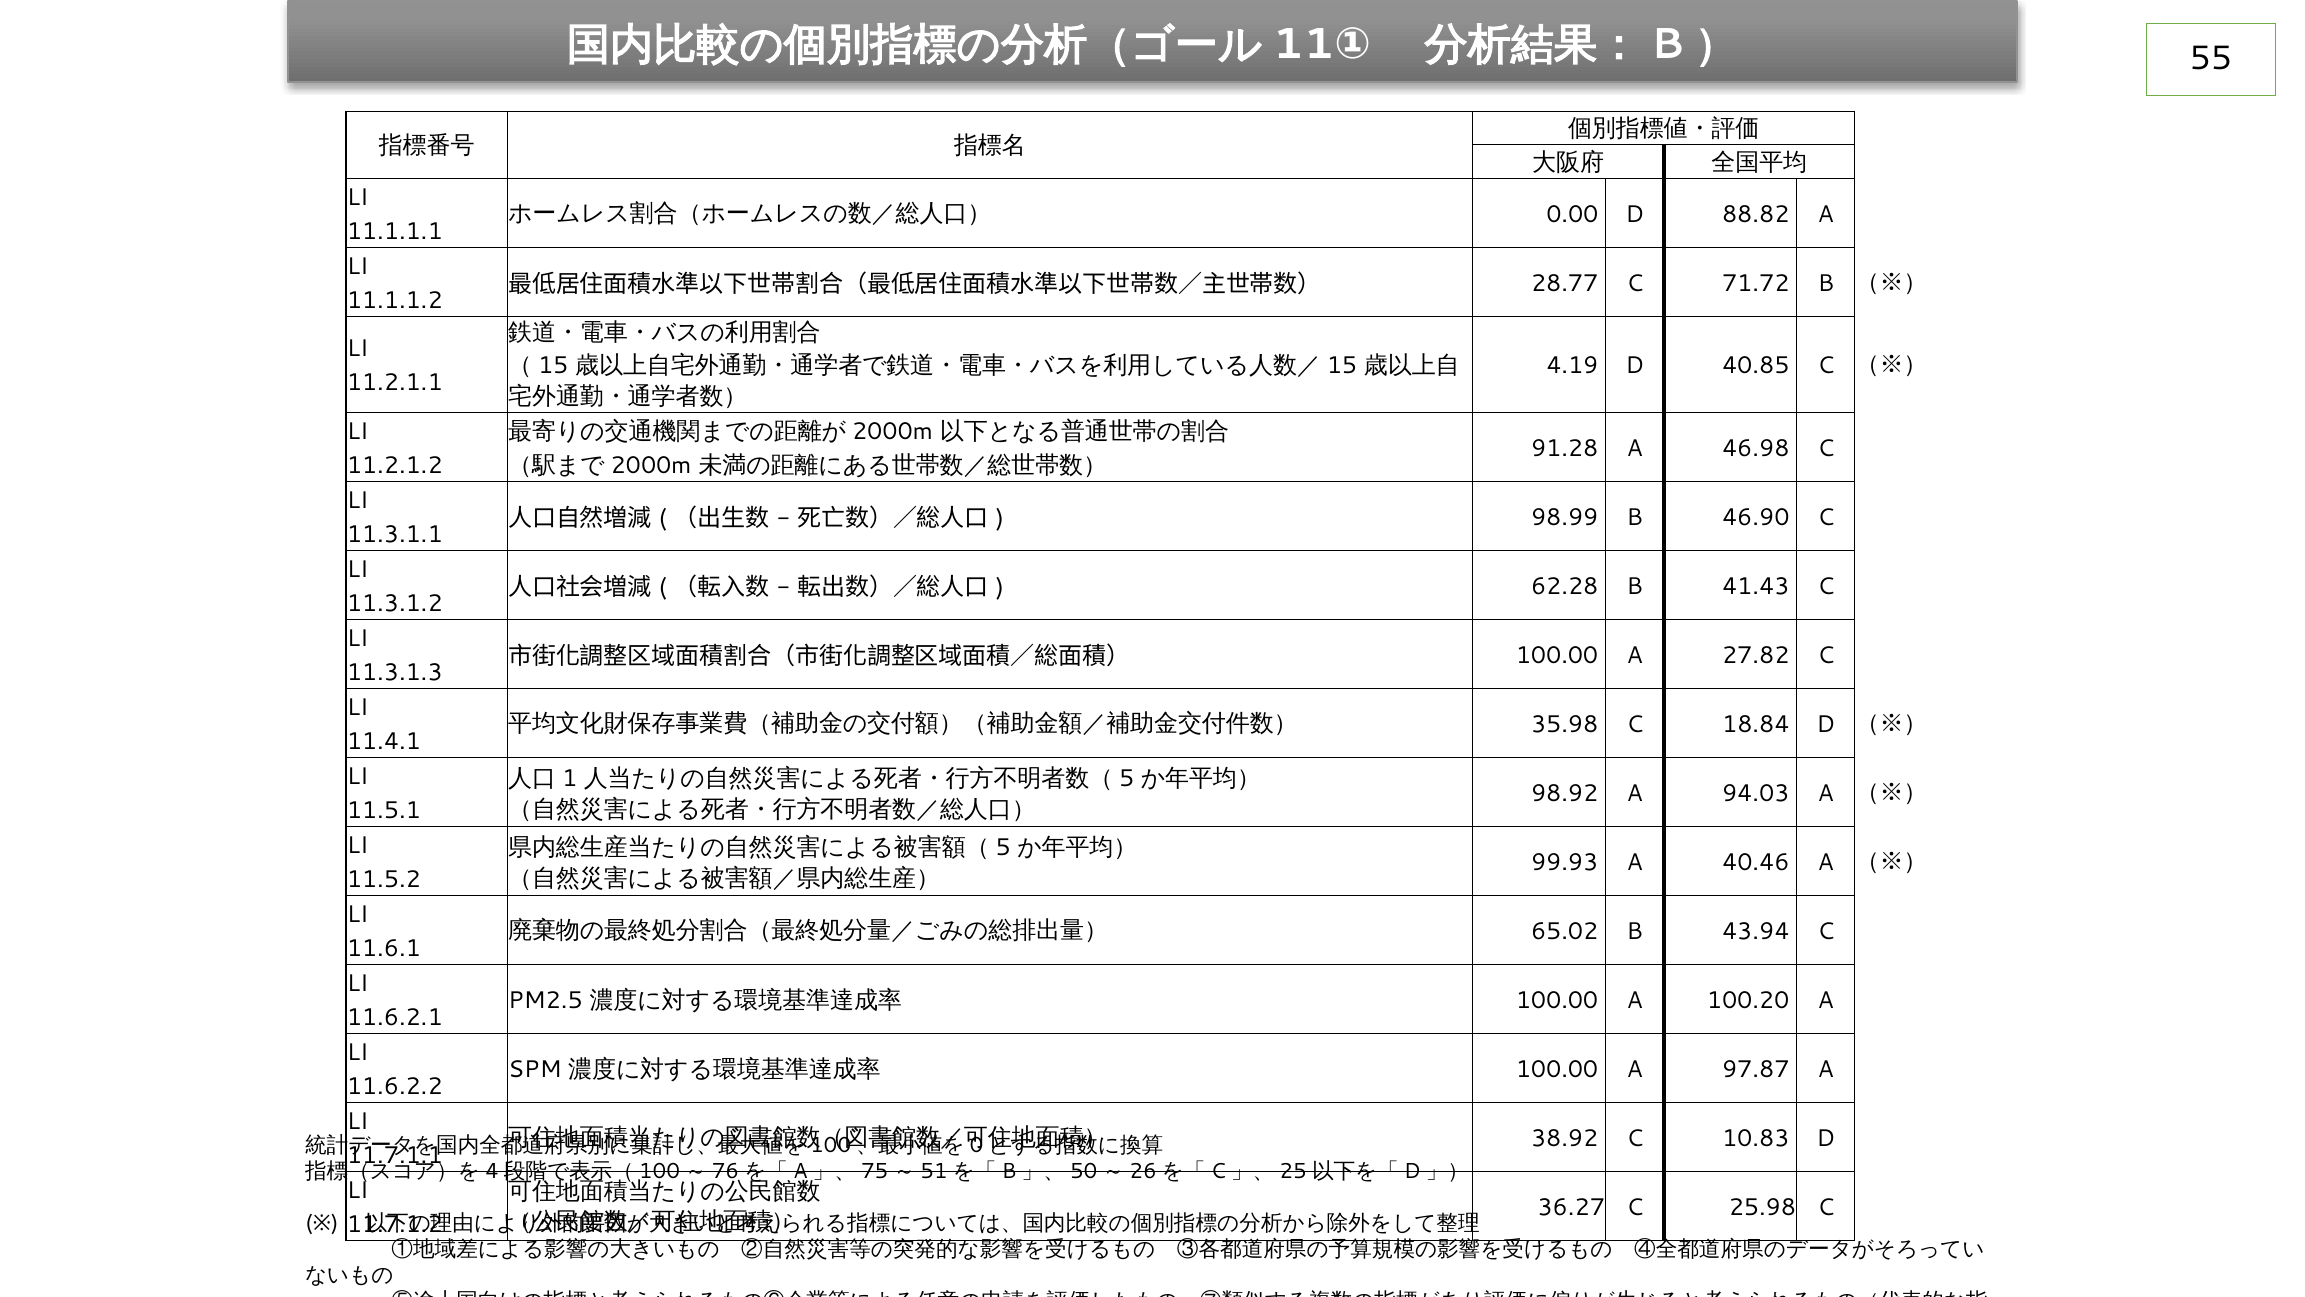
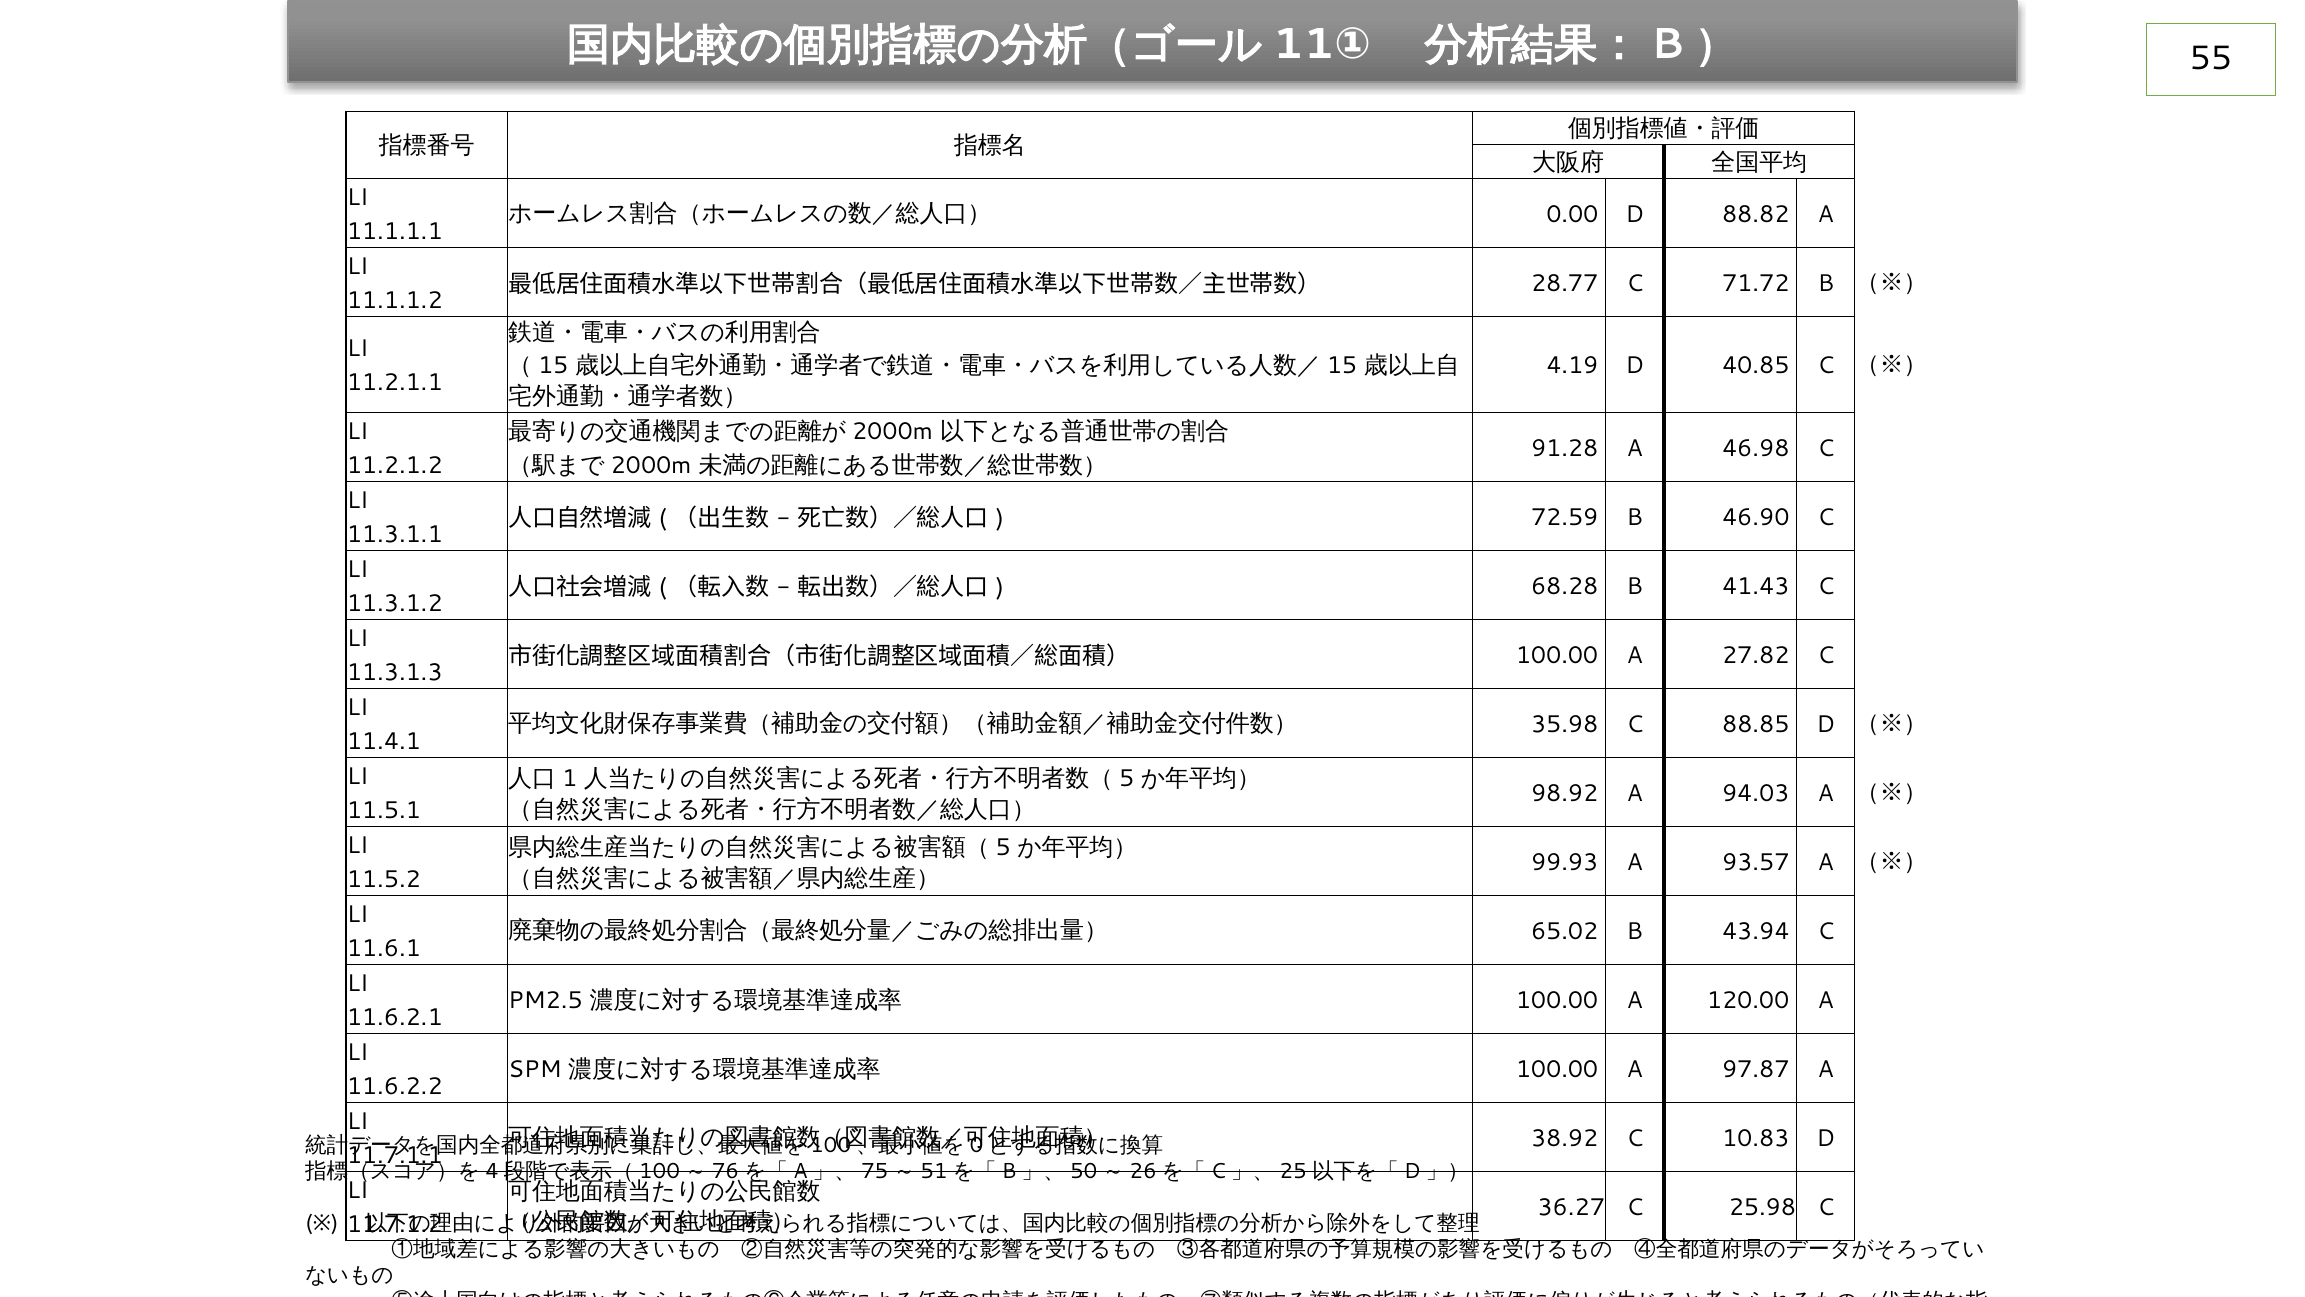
98.99: 98.99 -> 72.59 (1565, 517)
62.28: 62.28 -> 68.28 (1565, 586)
18.84: 18.84 -> 88.85 (1756, 724)
40.46: 40.46 -> 93.57 (1756, 862)
100.20: 100.20 -> 120.00 (1748, 1000)
